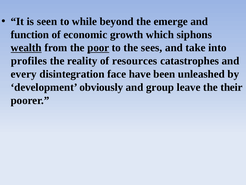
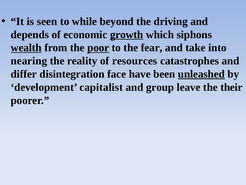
emerge: emerge -> driving (171, 21)
function: function -> depends (30, 35)
growth underline: none -> present (127, 35)
sees: sees -> fear (152, 48)
profiles: profiles -> nearing (29, 61)
every: every -> differ (24, 74)
unleashed underline: none -> present (201, 74)
obviously: obviously -> capitalist (101, 87)
